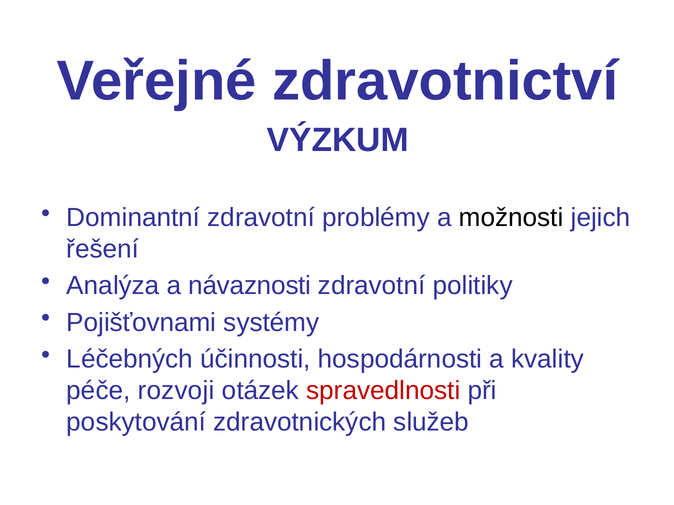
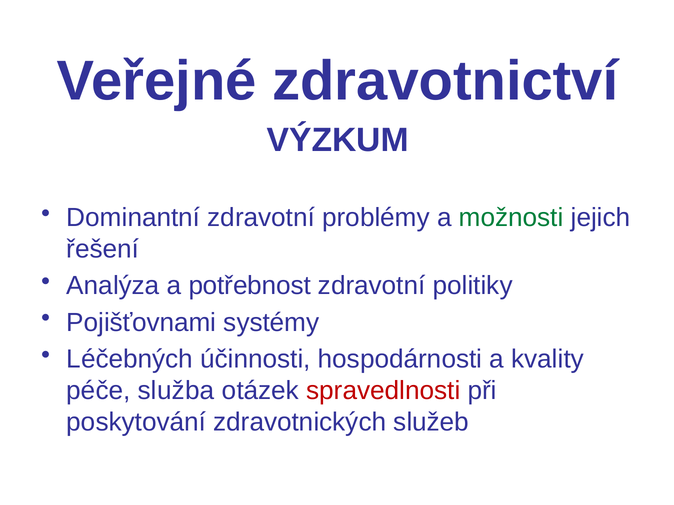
možnosti colour: black -> green (511, 218)
návaznosti: návaznosti -> potřebnost (250, 286)
rozvoji: rozvoji -> služba (176, 391)
